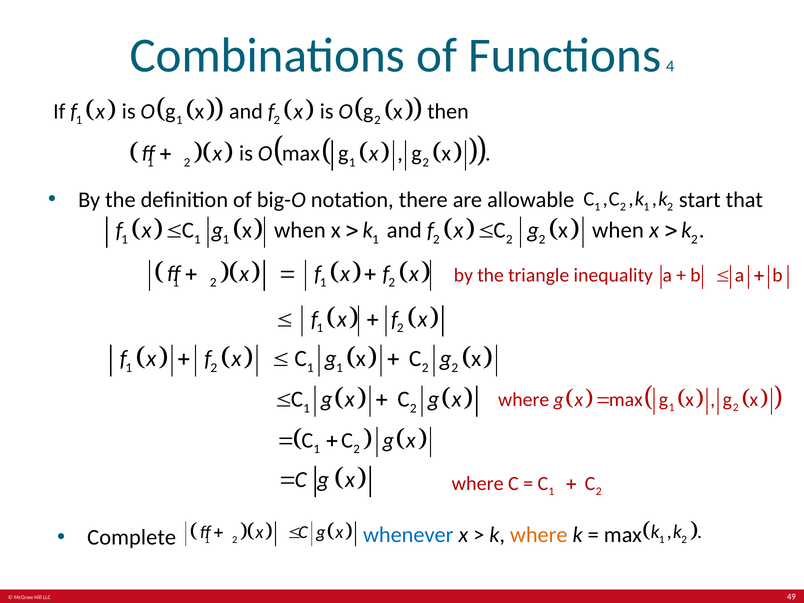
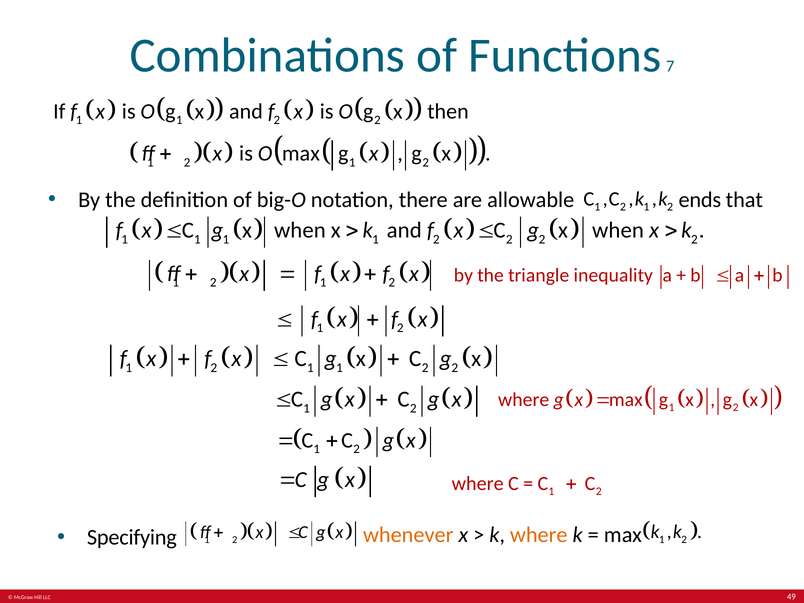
4: 4 -> 7 (670, 66)
start: start -> ends (700, 200)
Complete: Complete -> Specifying (132, 537)
whenever colour: blue -> orange (408, 535)
